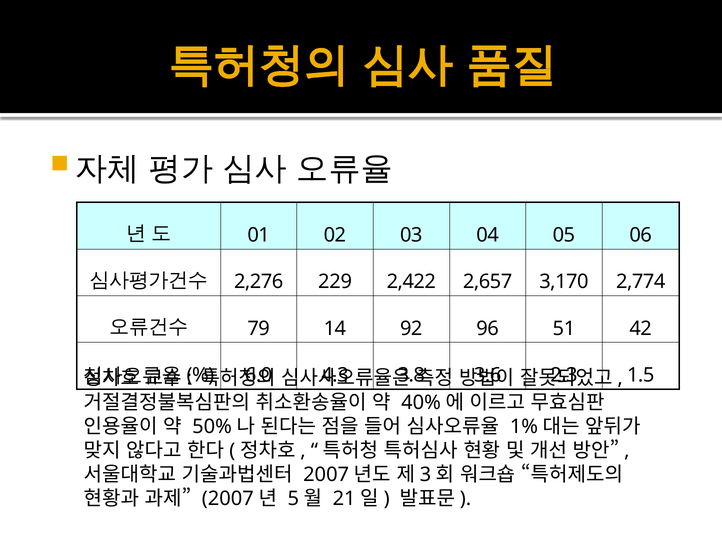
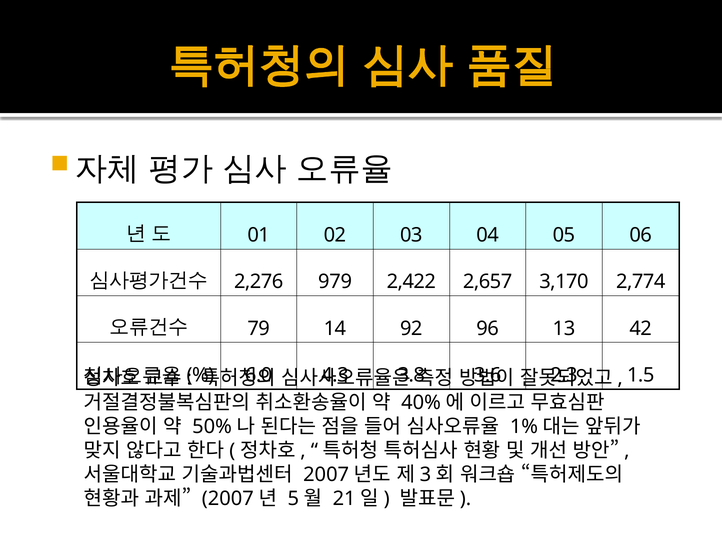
229: 229 -> 979 (335, 282)
51: 51 -> 13 (564, 329)
